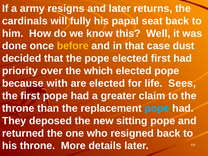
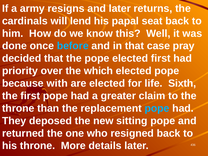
fully: fully -> lend (81, 21)
before colour: yellow -> light blue (73, 46)
dust: dust -> pray (184, 46)
Sees: Sees -> Sixth (182, 83)
